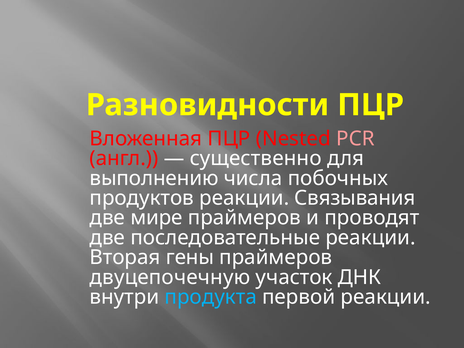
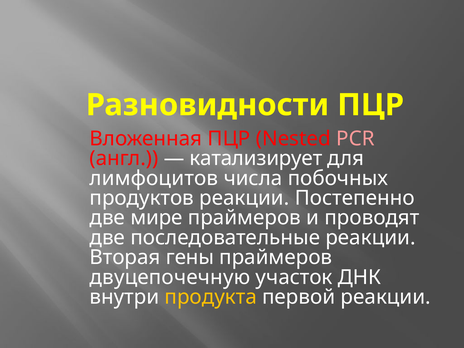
существенно: существенно -> катализирует (256, 158)
выполнению: выполнению -> лимфоцитов (154, 178)
Связывания: Связывания -> Постепенно (355, 198)
продукта colour: light blue -> yellow (211, 297)
